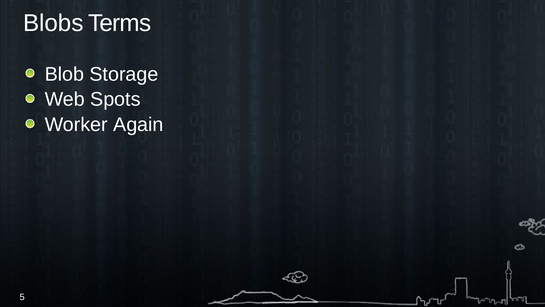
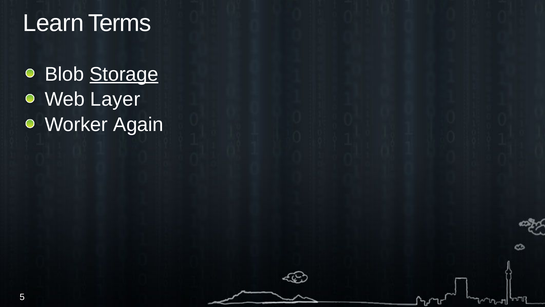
Blobs: Blobs -> Learn (53, 23)
Storage underline: none -> present (124, 74)
Spots: Spots -> Layer (115, 99)
